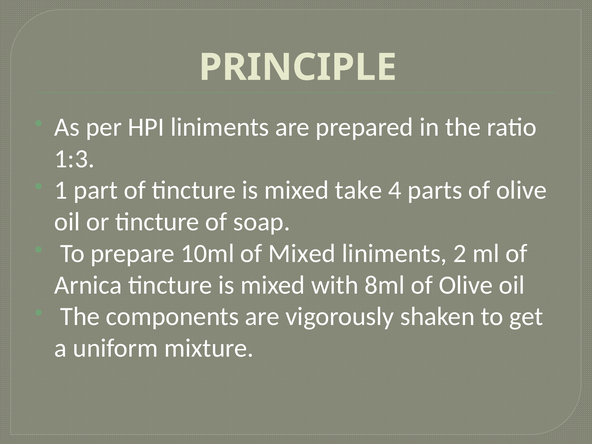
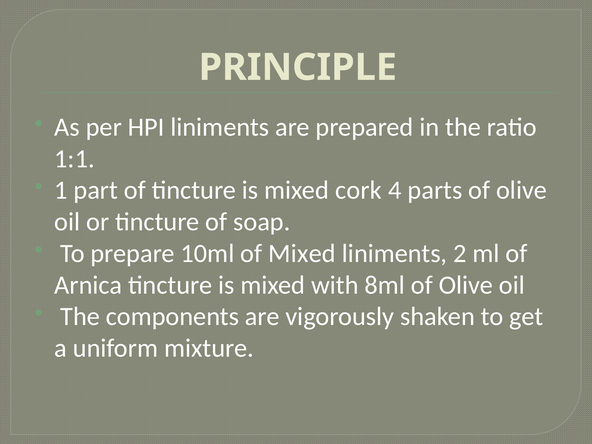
1:3: 1:3 -> 1:1 (74, 159)
take: take -> cork (358, 190)
